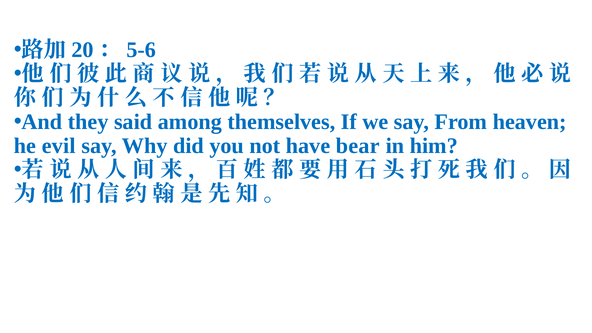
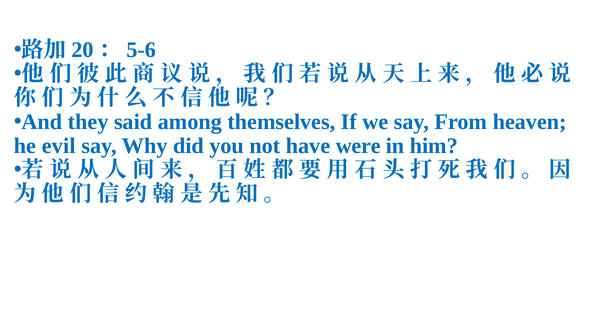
bear: bear -> were (358, 146)
